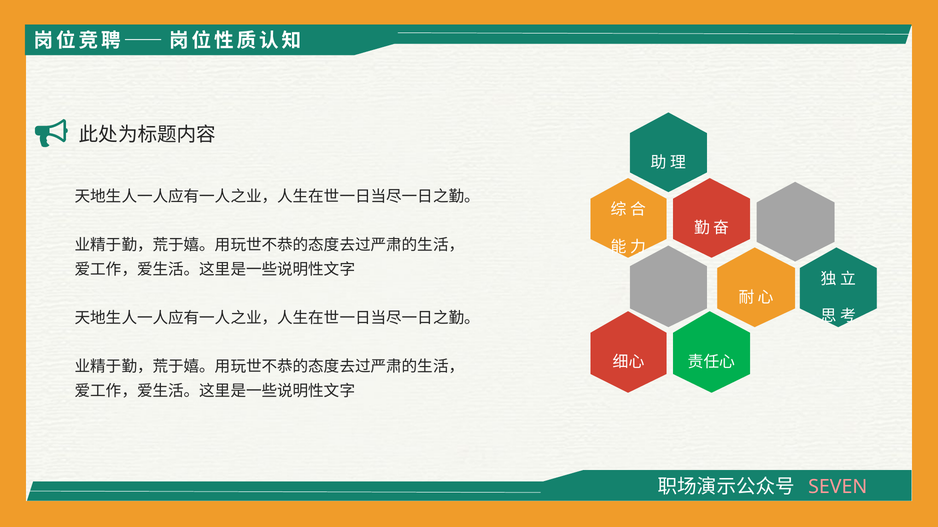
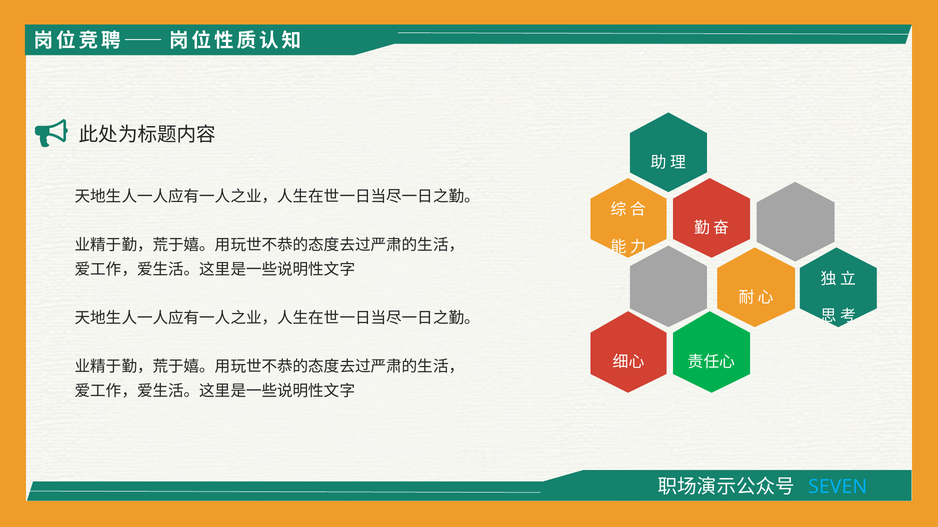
SEVEN colour: pink -> light blue (838, 487)
